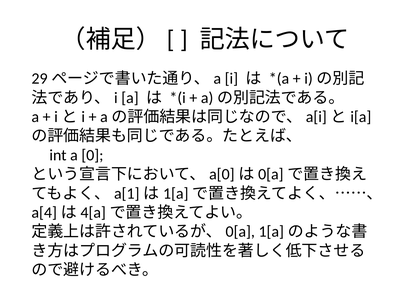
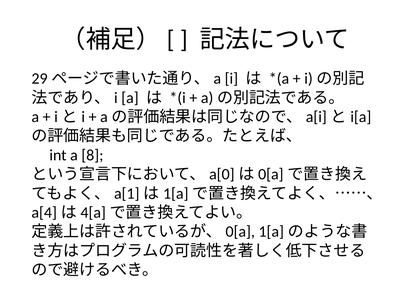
0: 0 -> 8 (92, 155)
